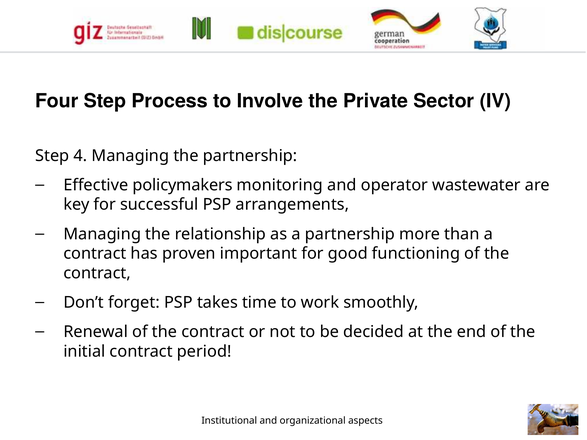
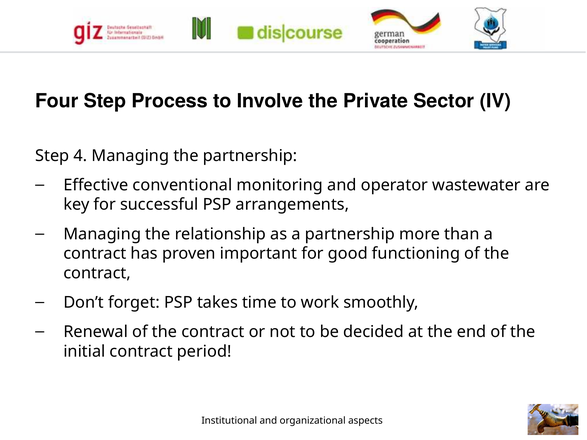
policymakers: policymakers -> conventional (182, 185)
